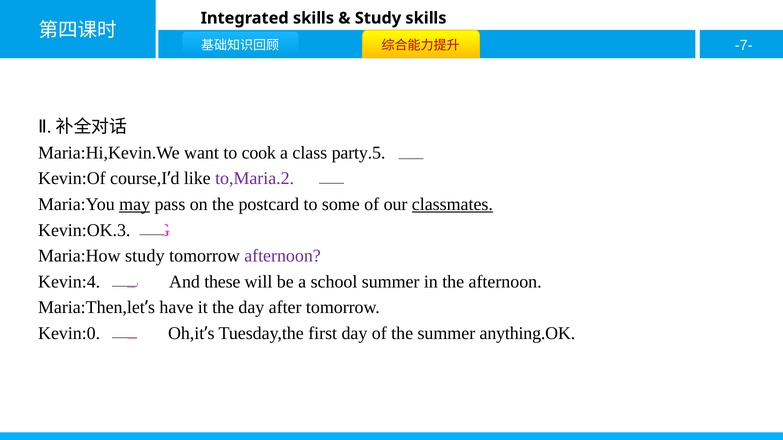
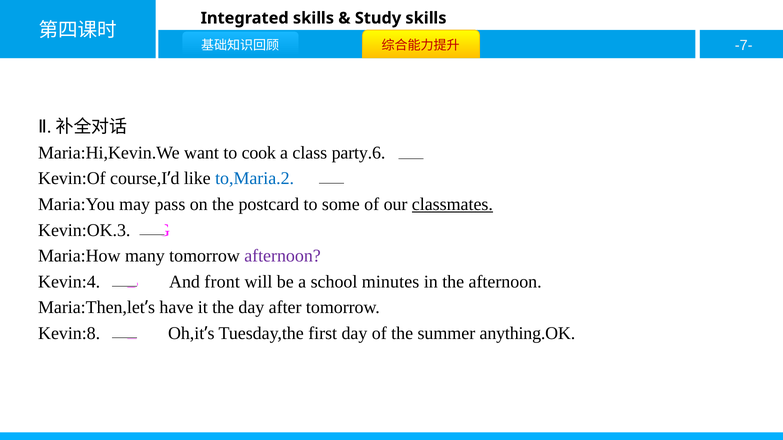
party.5: party.5 -> party.6 (359, 153)
to,Maria.2 colour: purple -> blue (255, 179)
may underline: present -> none (135, 205)
Maria:How study: study -> many (145, 256)
these: these -> front (222, 282)
school summer: summer -> minutes (391, 282)
Kevin:0: Kevin:0 -> Kevin:8 (69, 334)
